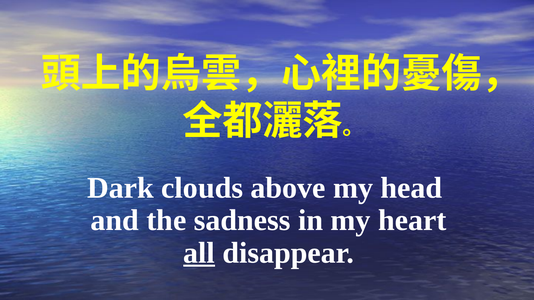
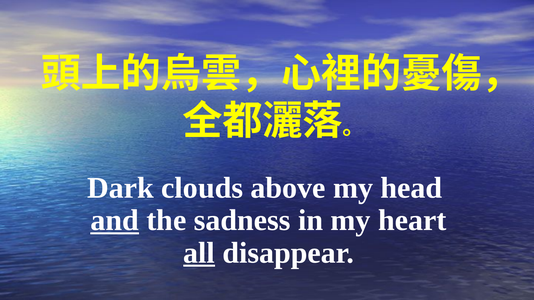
and underline: none -> present (115, 221)
